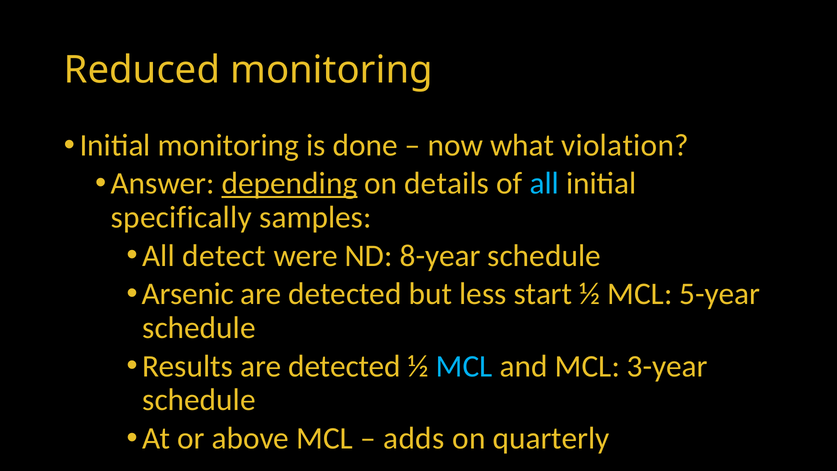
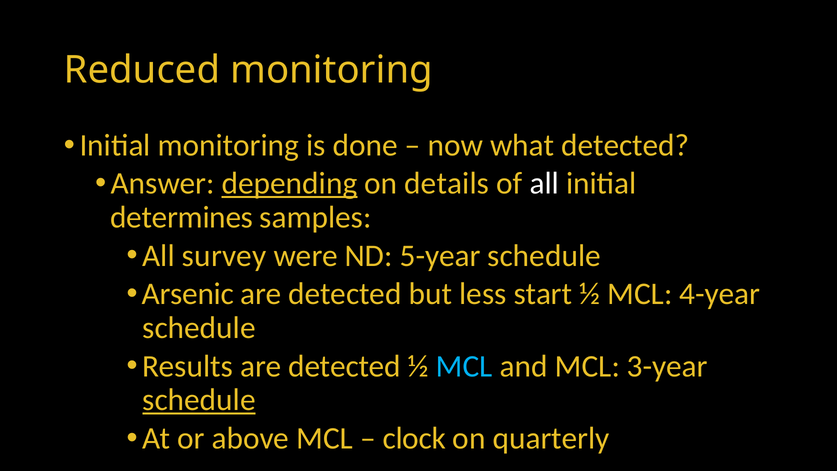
what violation: violation -> detected (625, 145)
all colour: light blue -> white (544, 183)
specifically: specifically -> determines (182, 217)
detect: detect -> survey (224, 256)
8-year: 8-year -> 5-year (440, 256)
5-year: 5-year -> 4-year (720, 294)
schedule underline: none -> present (199, 400)
adds: adds -> clock (414, 438)
